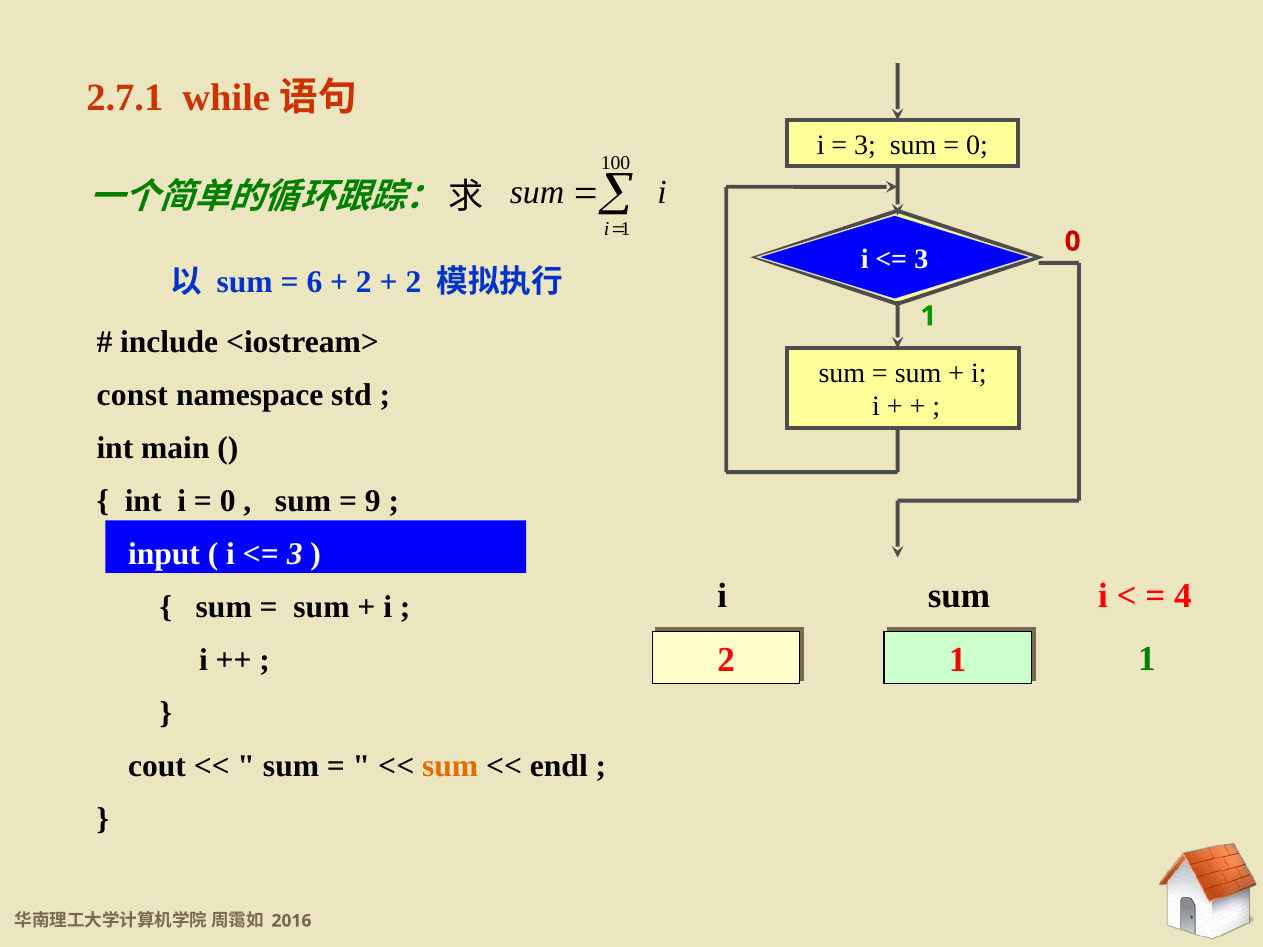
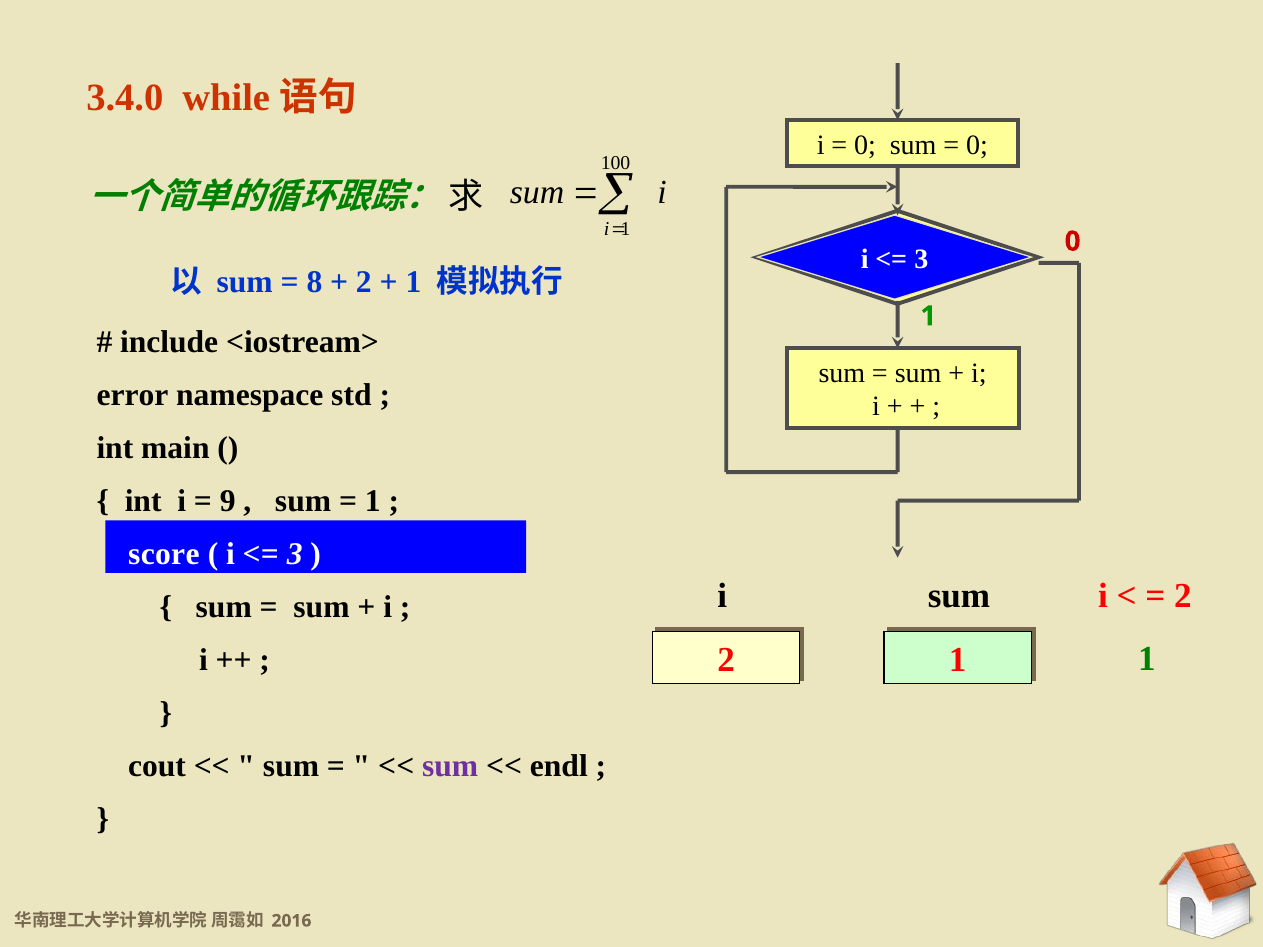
2.7.1: 2.7.1 -> 3.4.0 (125, 97)
3: 3 -> 0 (865, 145)
6: 6 -> 8 (314, 282)
2: 2 -> 1 (413, 282)
const: const -> error (132, 396)
0: 0 -> 9 (228, 502)
9: 9 -> 1 (373, 502)
input: input -> score (164, 555)
4: 4 -> 2 (1183, 596)
sum colour: orange -> purple (450, 767)
